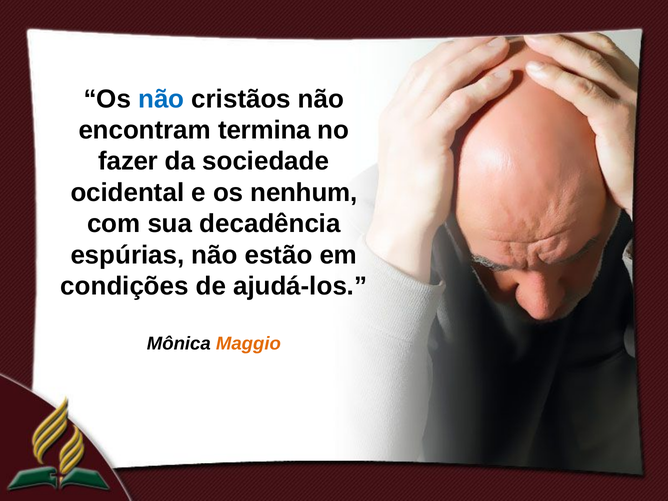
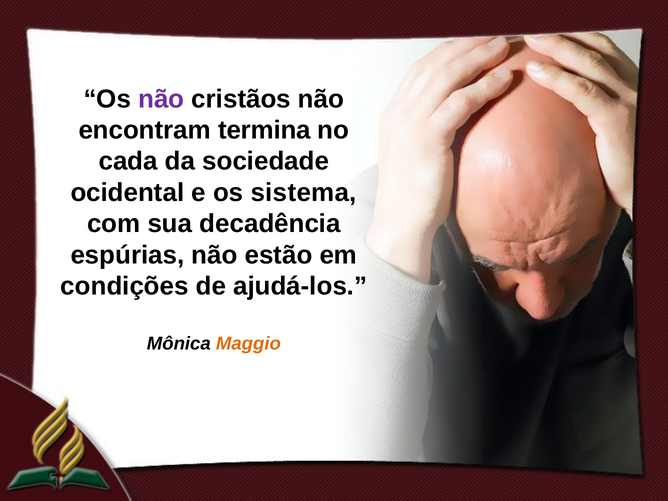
não colour: blue -> purple (161, 99)
fazer: fazer -> cada (128, 161)
nenhum: nenhum -> sistema (304, 193)
